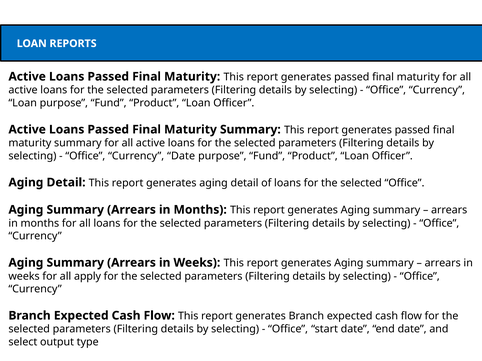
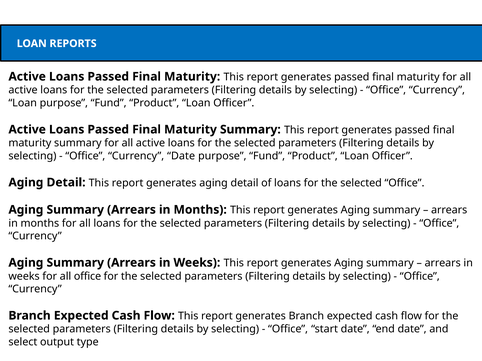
all apply: apply -> office (88, 277)
